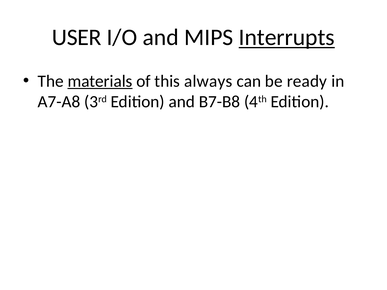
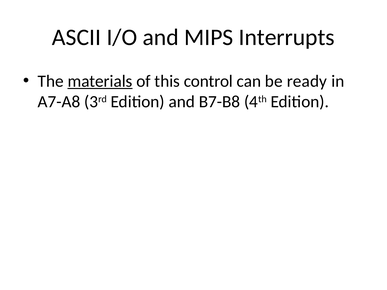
USER: USER -> ASCII (77, 37)
Interrupts underline: present -> none (287, 37)
always: always -> control (208, 81)
